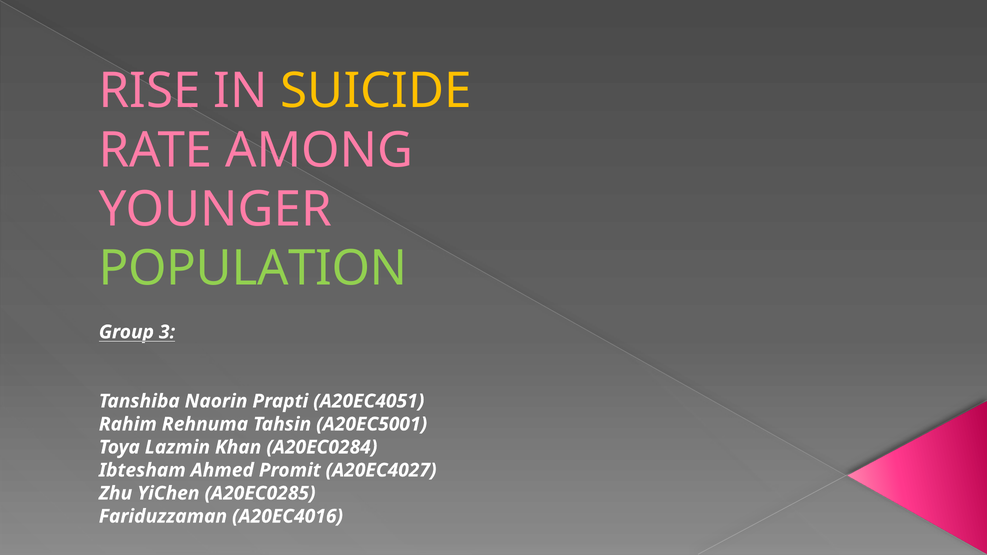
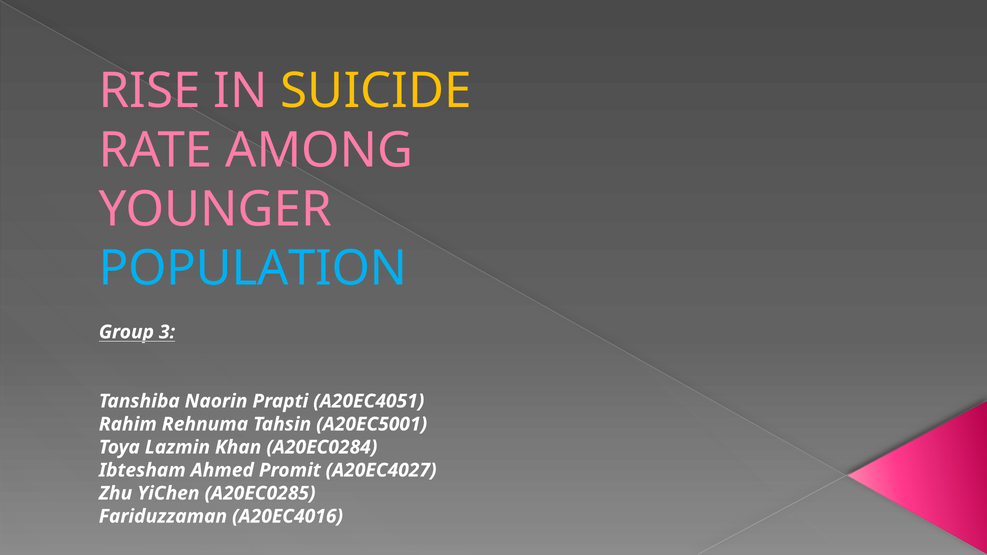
POPULATION colour: light green -> light blue (253, 269)
